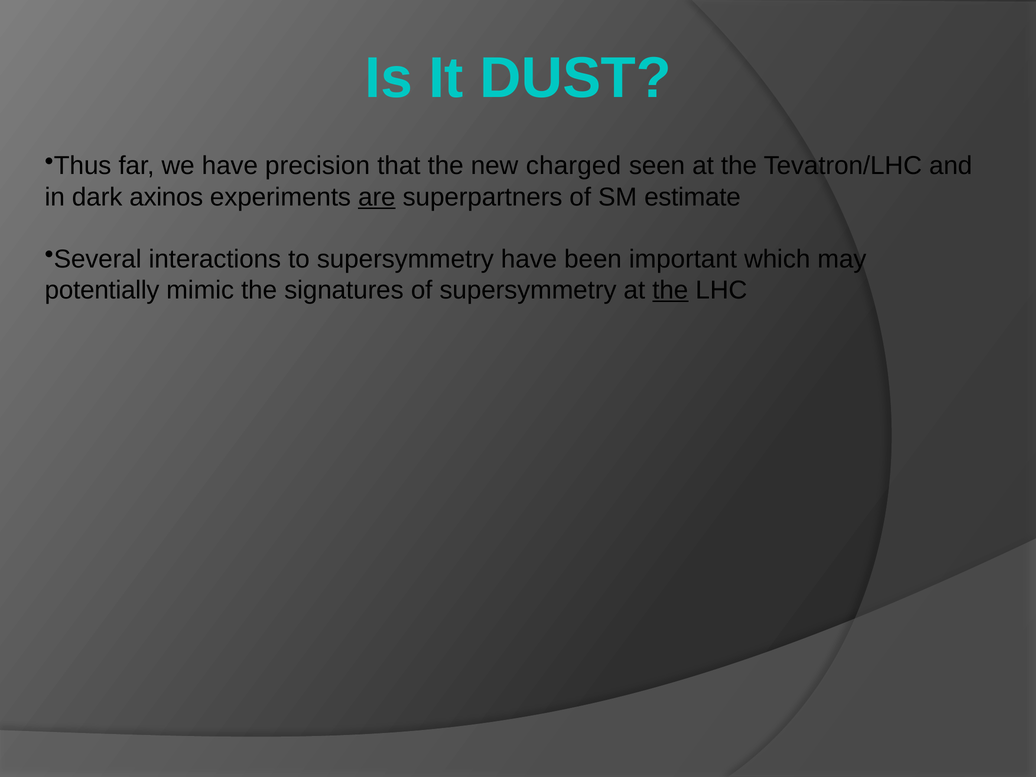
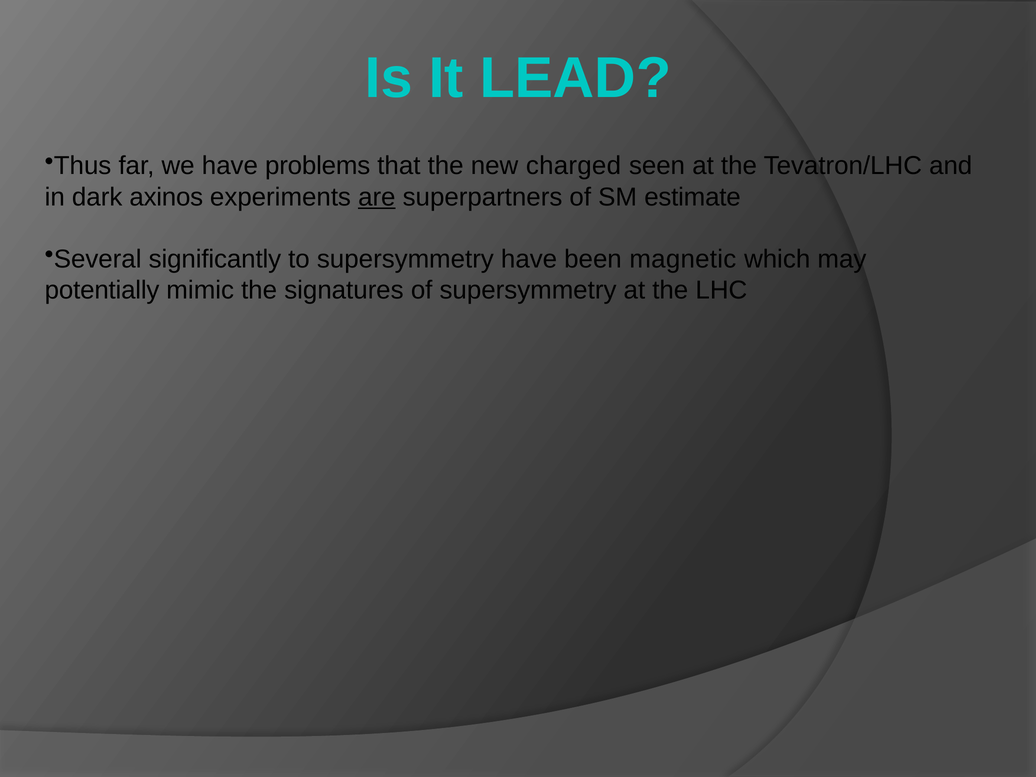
DUST: DUST -> LEAD (575, 78)
precision: precision -> problems (318, 166)
interactions: interactions -> significantly (215, 259)
important: important -> magnetic (683, 259)
the underline: present -> none (670, 290)
